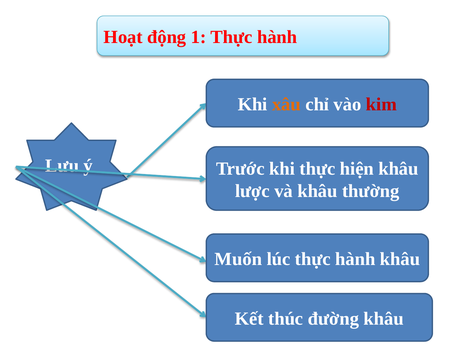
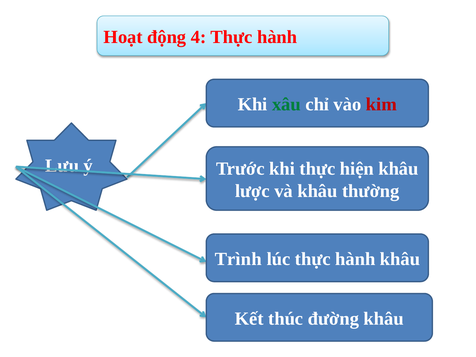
1: 1 -> 4 (199, 37)
xâu colour: orange -> green (286, 104)
Muốn: Muốn -> Trình (238, 259)
